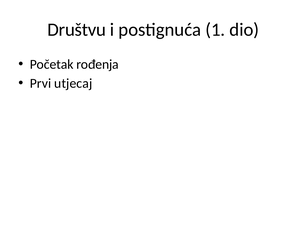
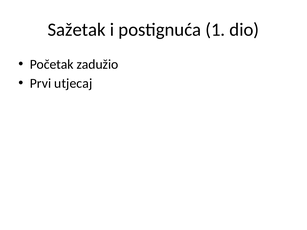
Društvu: Društvu -> Sažetak (77, 30)
rođenja: rođenja -> zadužio (97, 64)
